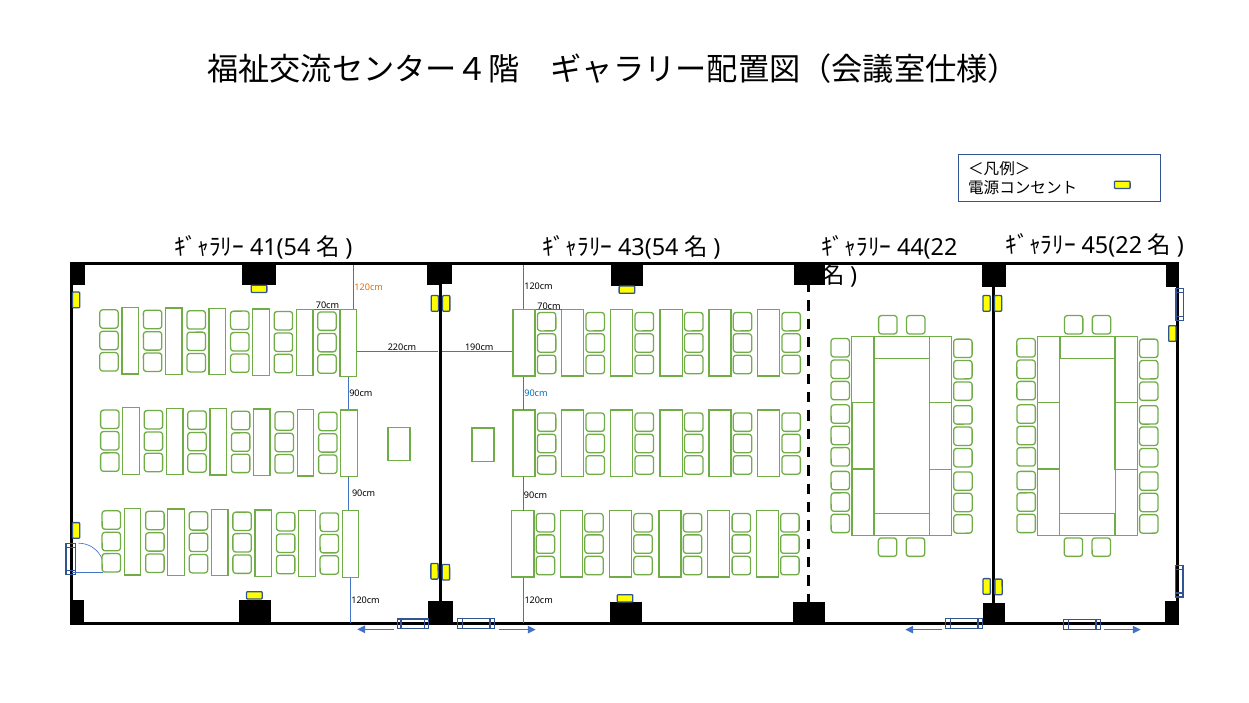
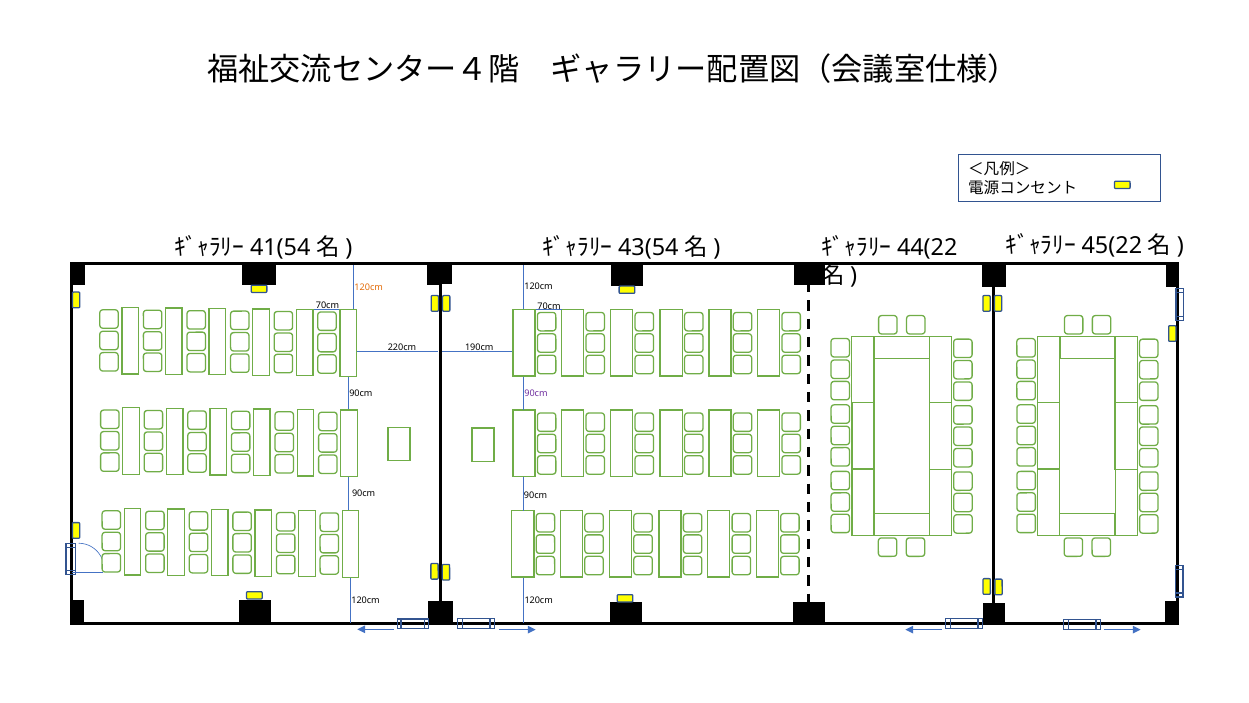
90cm colour: blue -> purple (536, 394)
